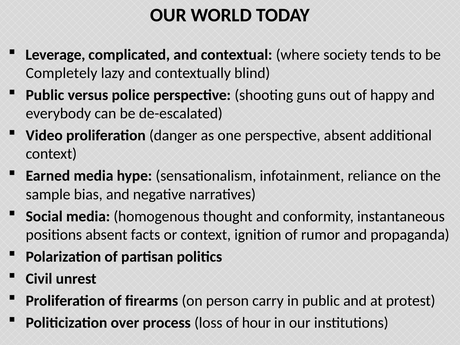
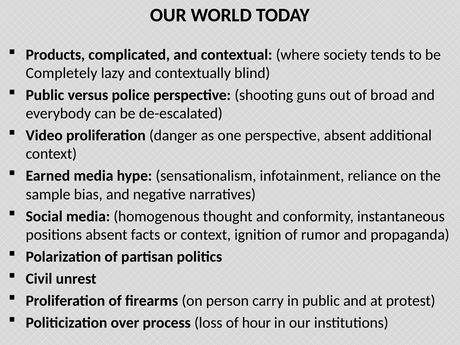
Leverage: Leverage -> Products (55, 55)
happy: happy -> broad (389, 95)
